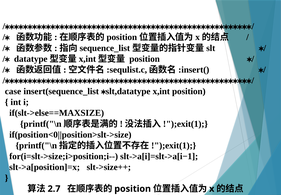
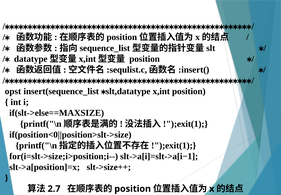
case: case -> opst (13, 91)
